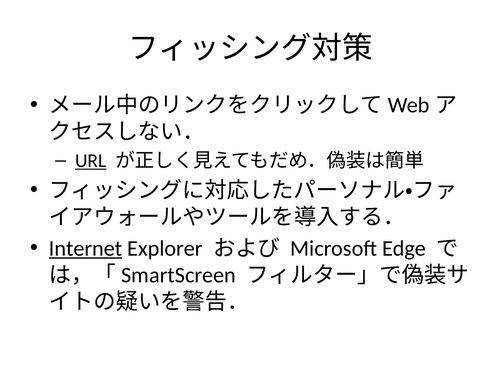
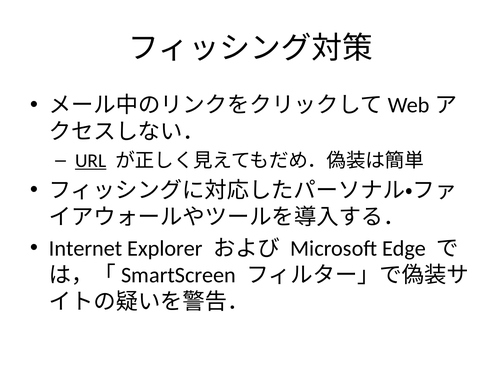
Internet underline: present -> none (86, 248)
